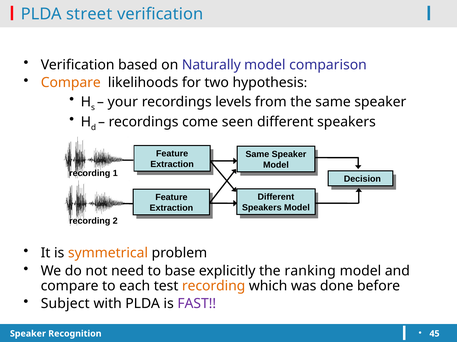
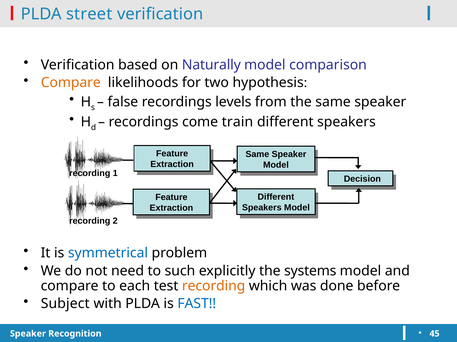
your: your -> false (123, 102)
seen: seen -> train (237, 122)
symmetrical colour: orange -> blue (108, 254)
base: base -> such (180, 271)
ranking: ranking -> systems (310, 271)
FAST colour: purple -> blue (197, 304)
